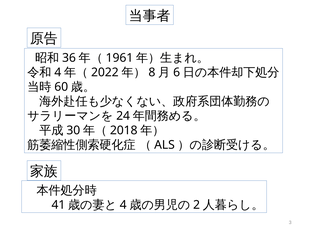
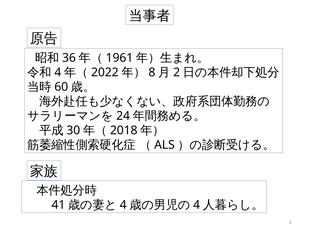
6: 6 -> 2 (177, 72)
2: 2 -> 4 (197, 204)
